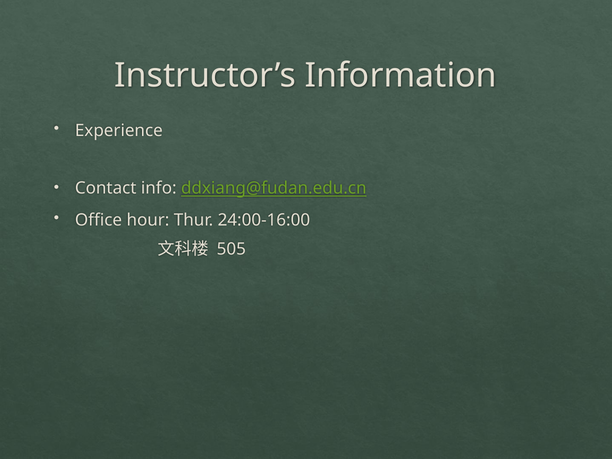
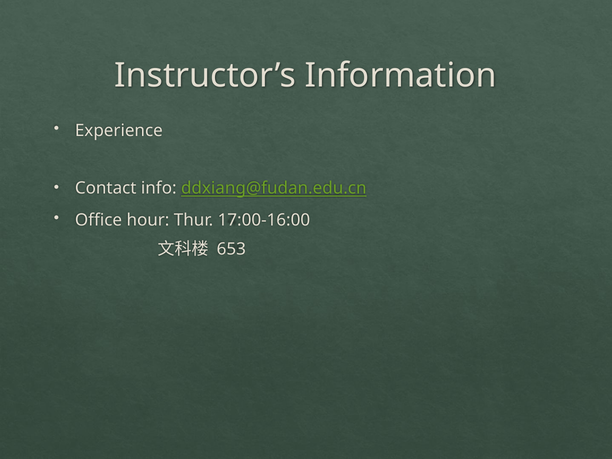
24:00-16:00: 24:00-16:00 -> 17:00-16:00 (264, 220)
505: 505 -> 653 (231, 249)
